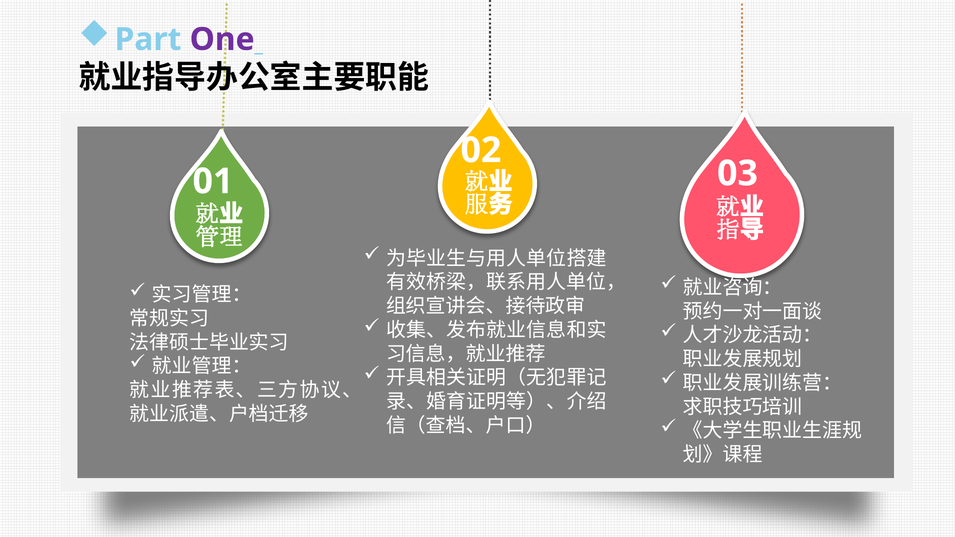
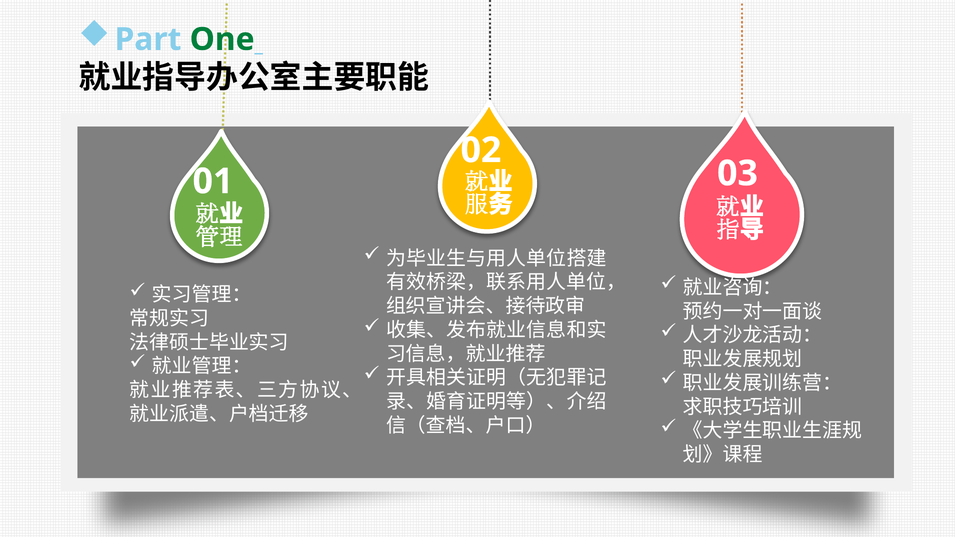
One colour: purple -> green (222, 39)
